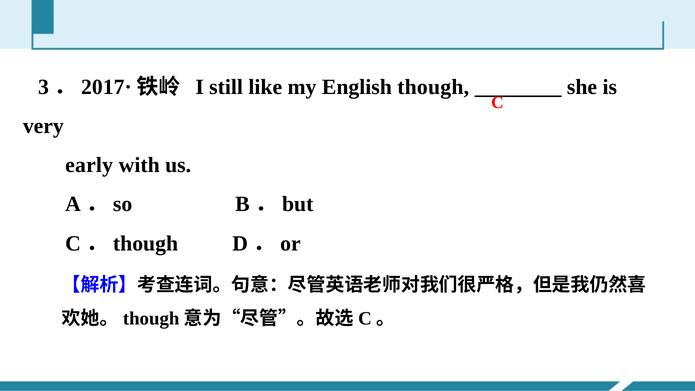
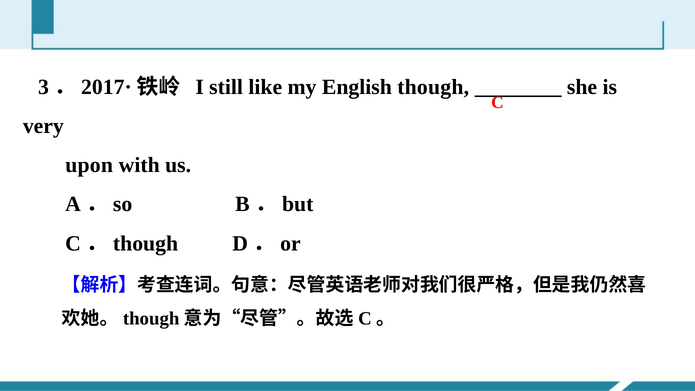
early: early -> upon (89, 165)
